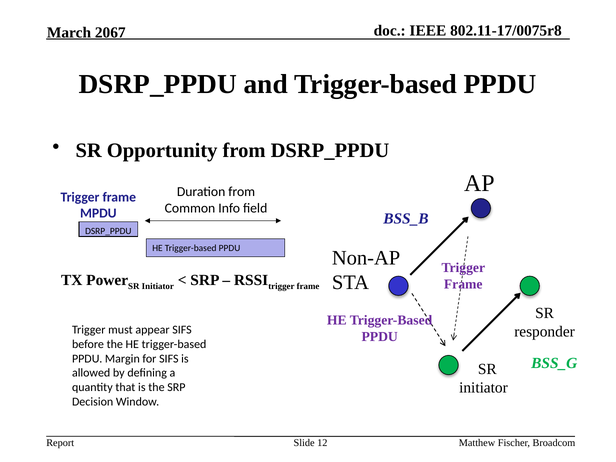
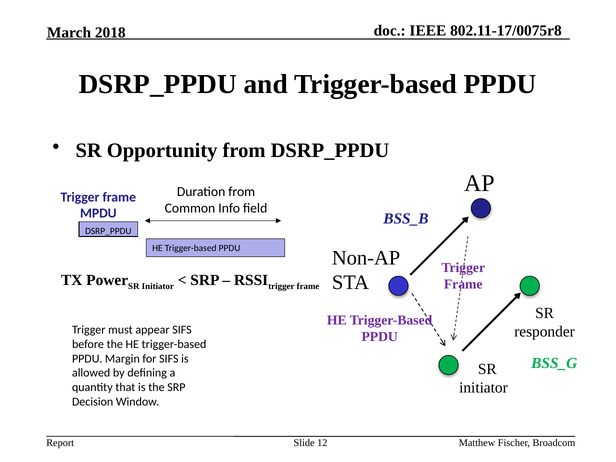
2067: 2067 -> 2018 (110, 33)
